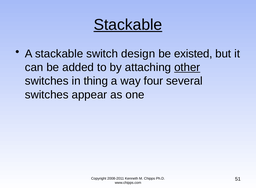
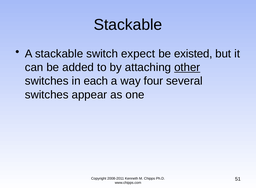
Stackable underline: present -> none (128, 25)
design: design -> expect (138, 54)
thing: thing -> each (96, 81)
